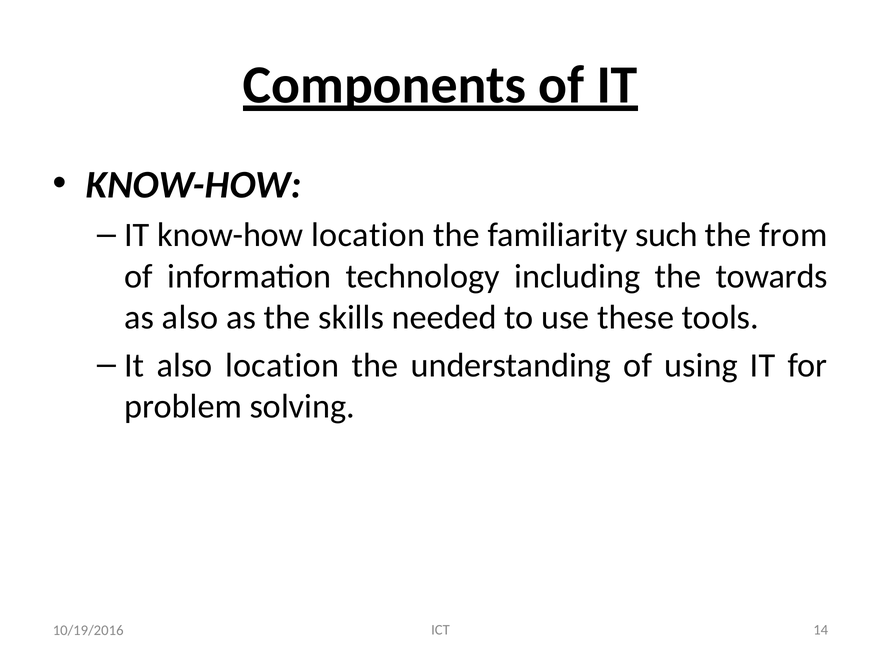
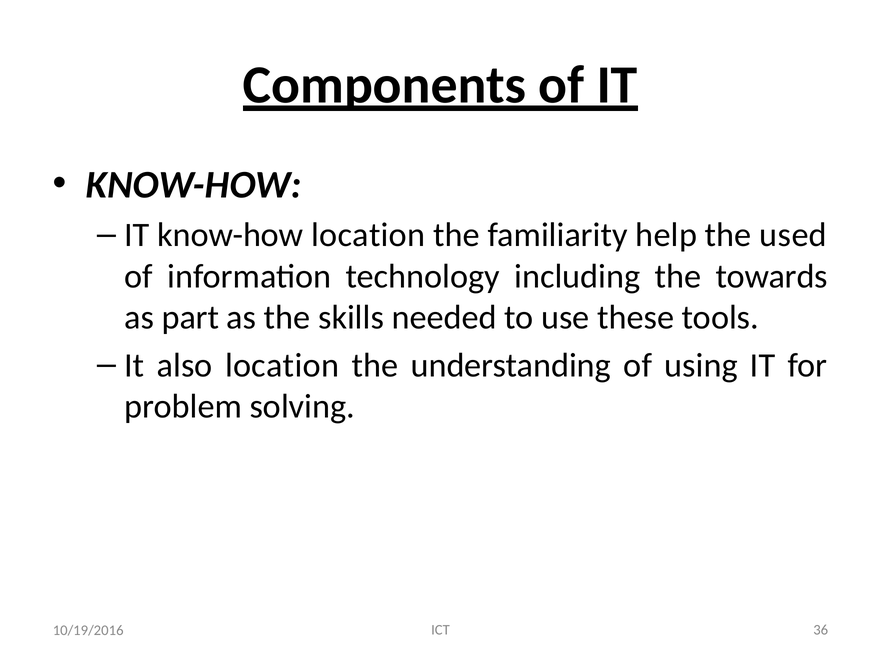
such: such -> help (666, 235)
from: from -> used (793, 235)
as also: also -> part (190, 318)
14: 14 -> 36 (821, 631)
